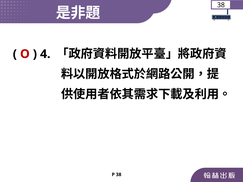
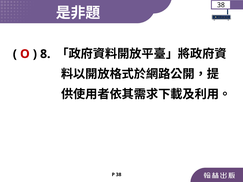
4: 4 -> 8 (45, 54)
